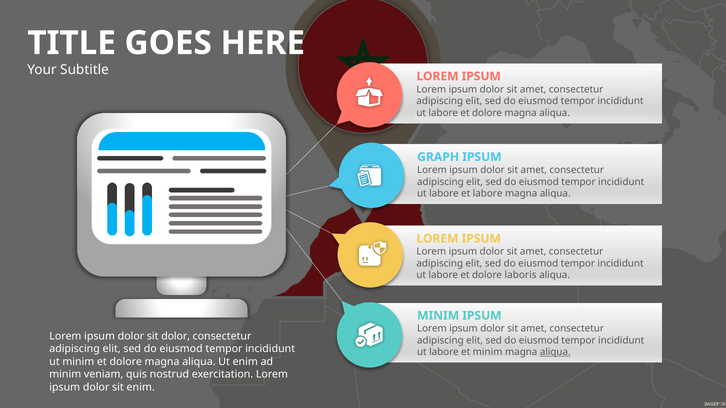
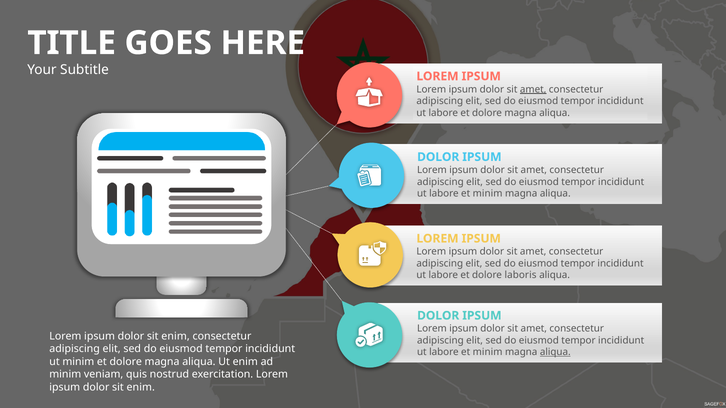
amet underline: none -> present (533, 89)
GRAPH: GRAPH -> DOLOR (438, 157)
labore: labore -> minim (488, 194)
MINIM: MINIM -> DOLOR (438, 316)
dolor: dolor -> enim (176, 337)
